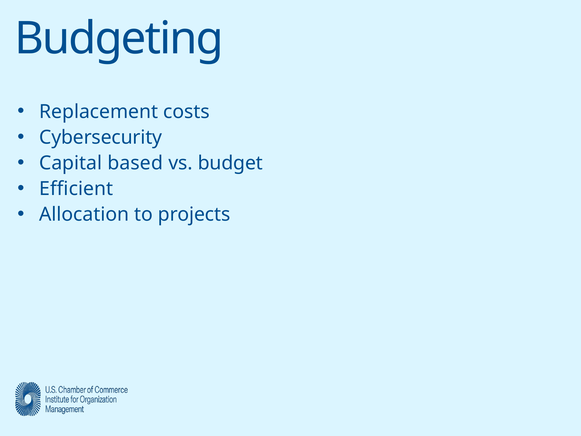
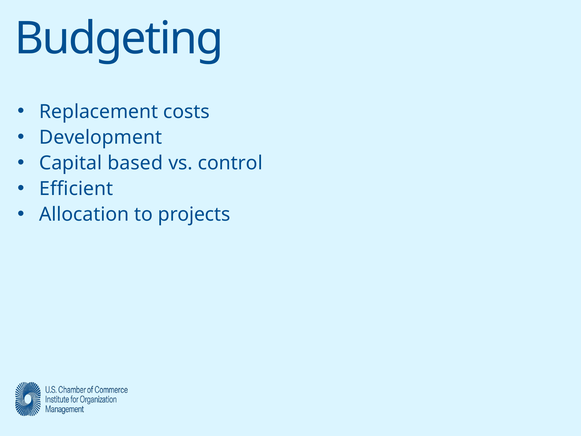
Cybersecurity: Cybersecurity -> Development (101, 137)
budget: budget -> control (230, 163)
